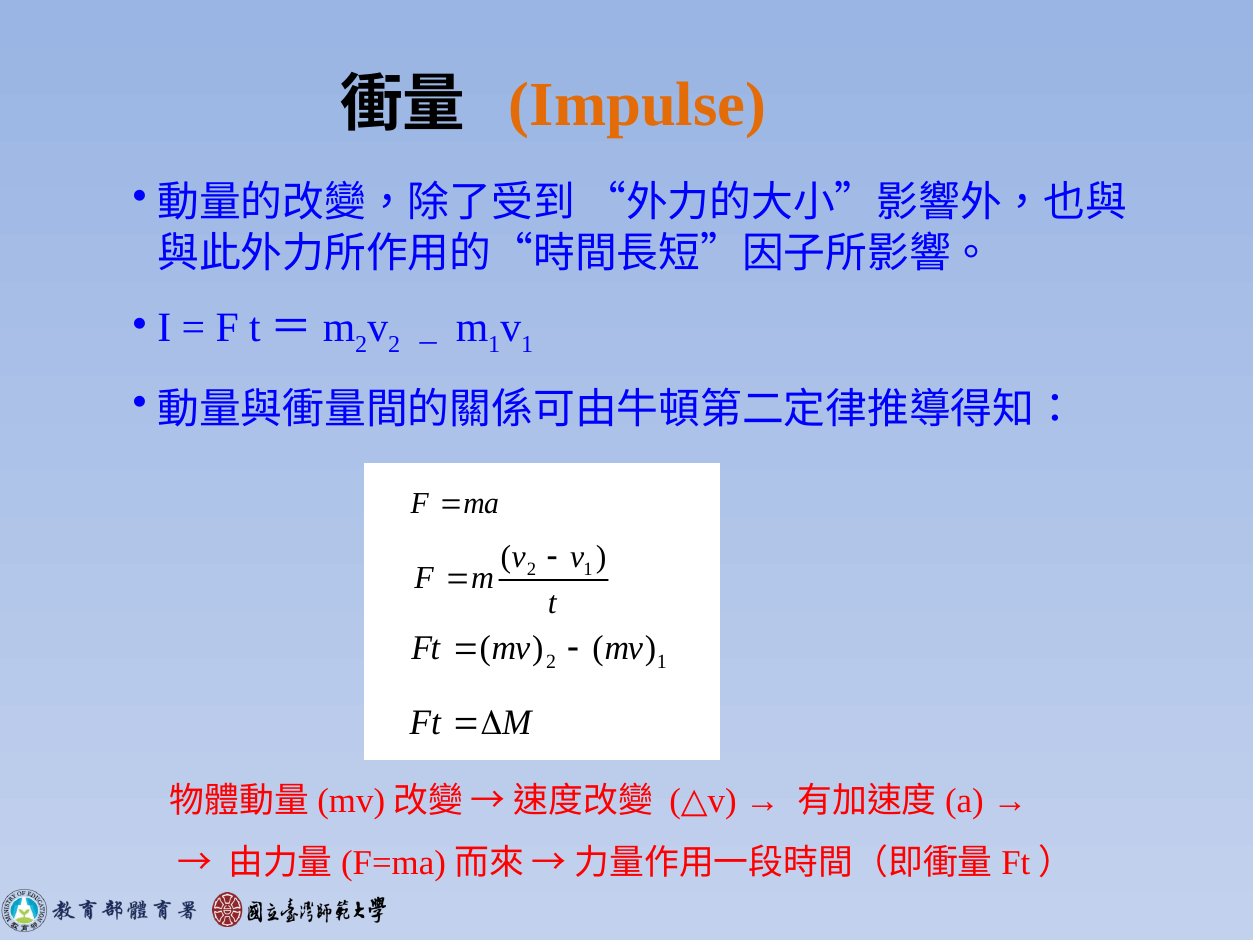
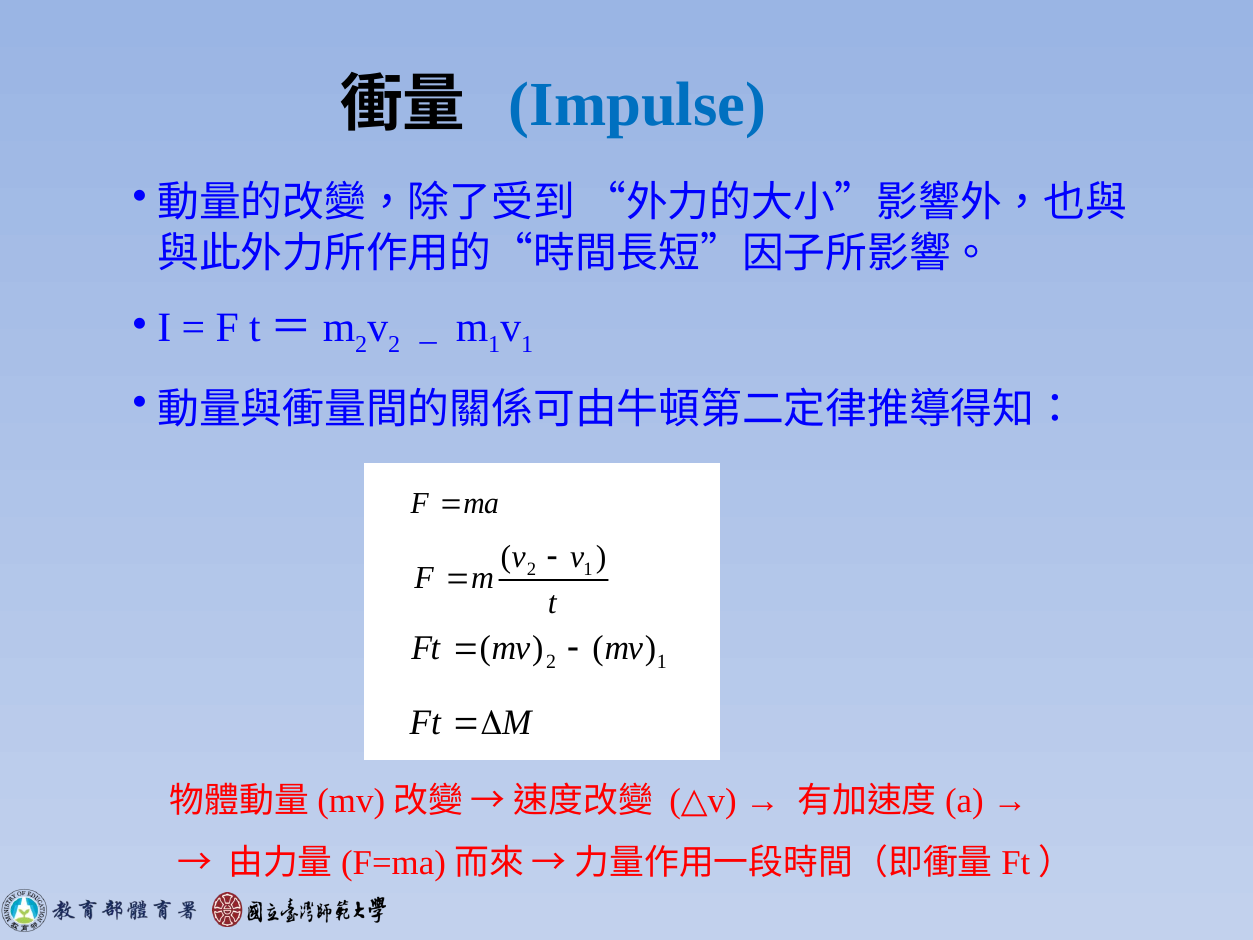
Impulse colour: orange -> blue (638, 104)
